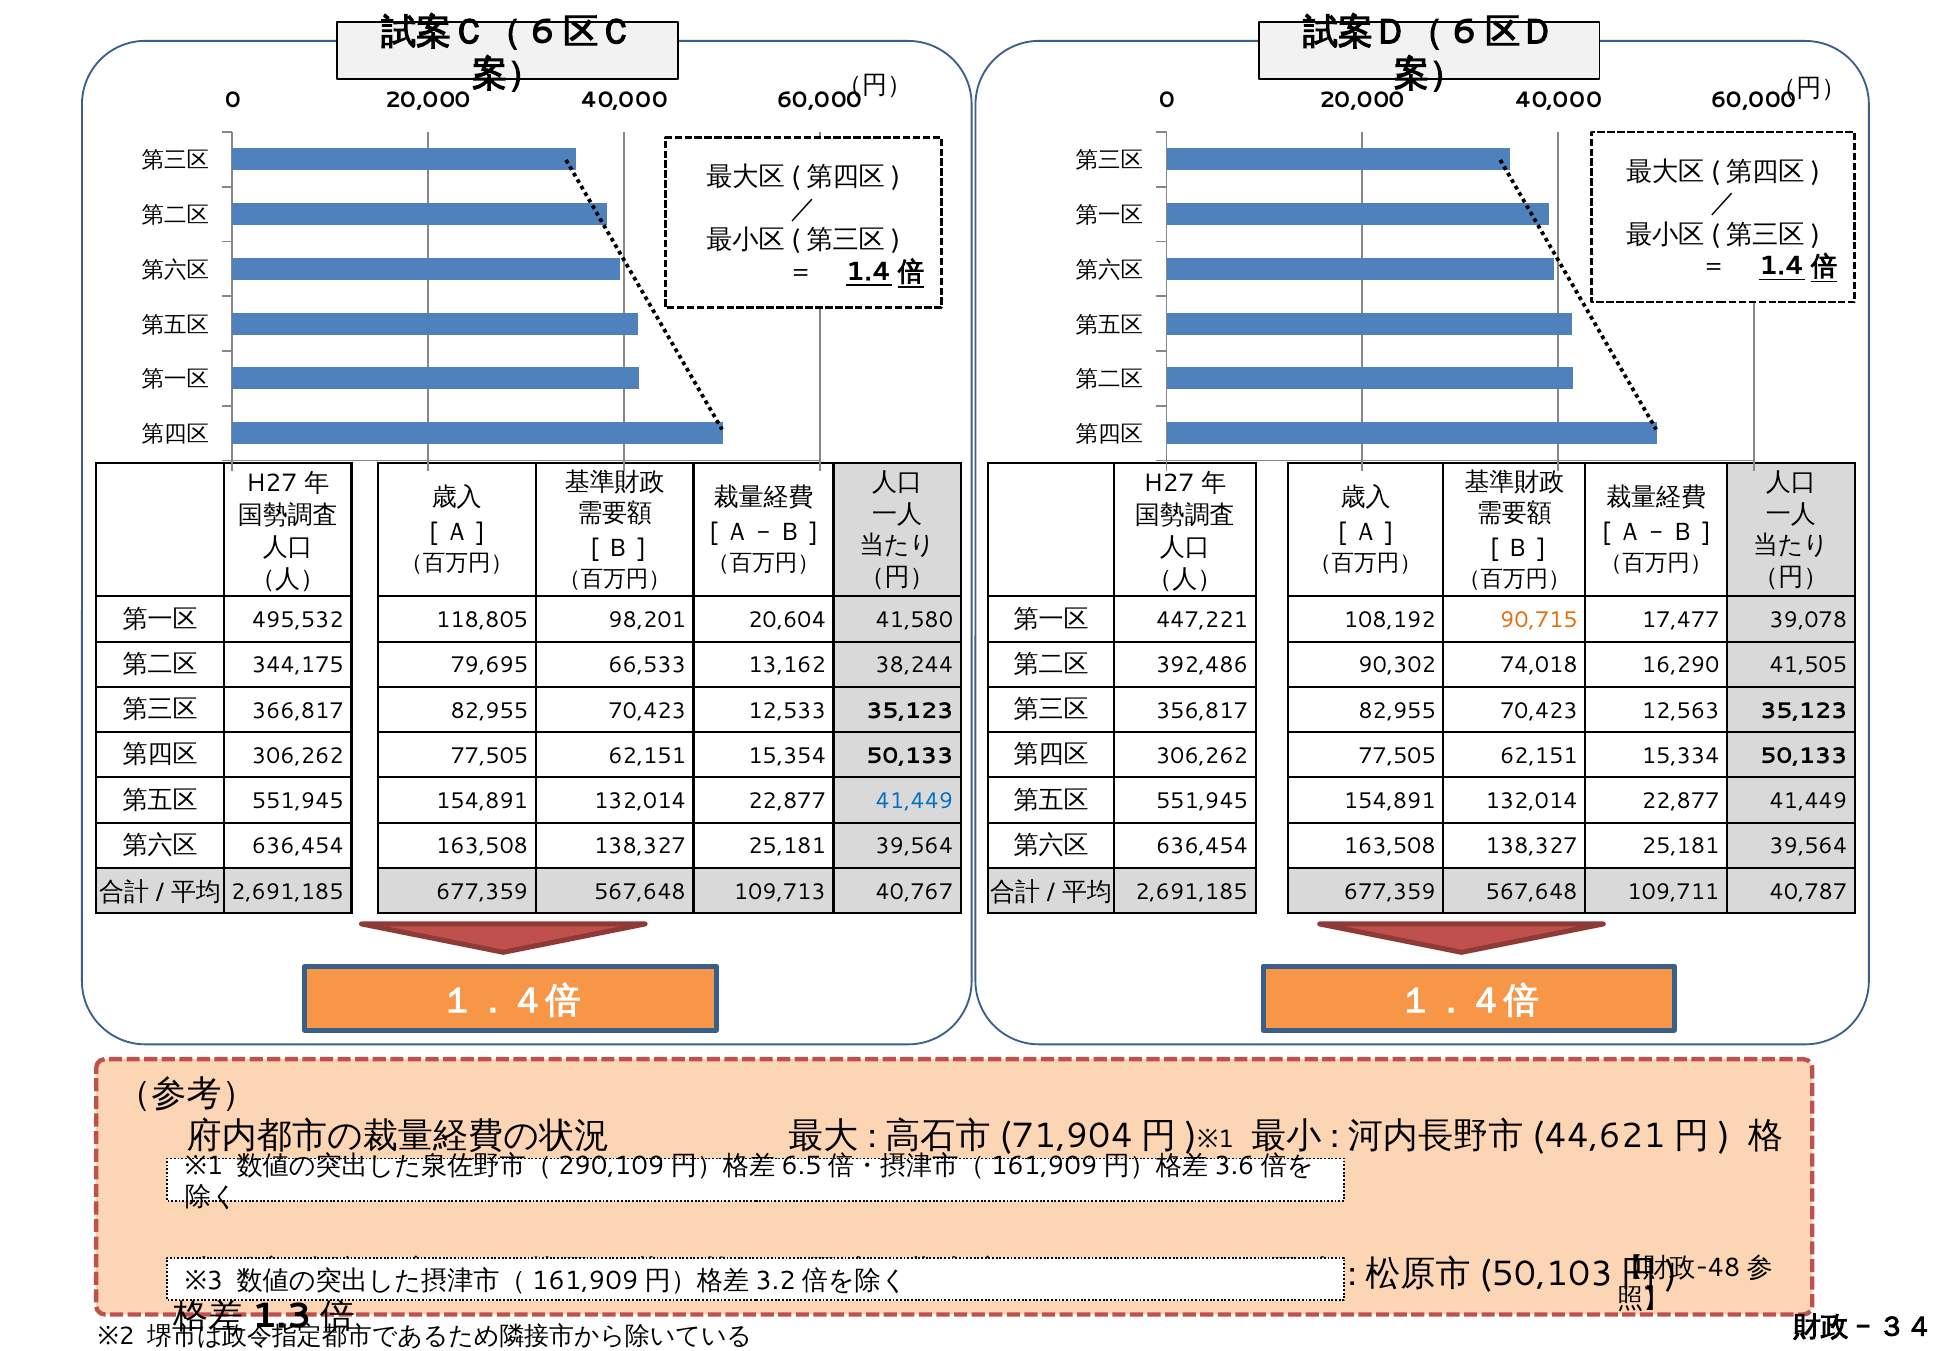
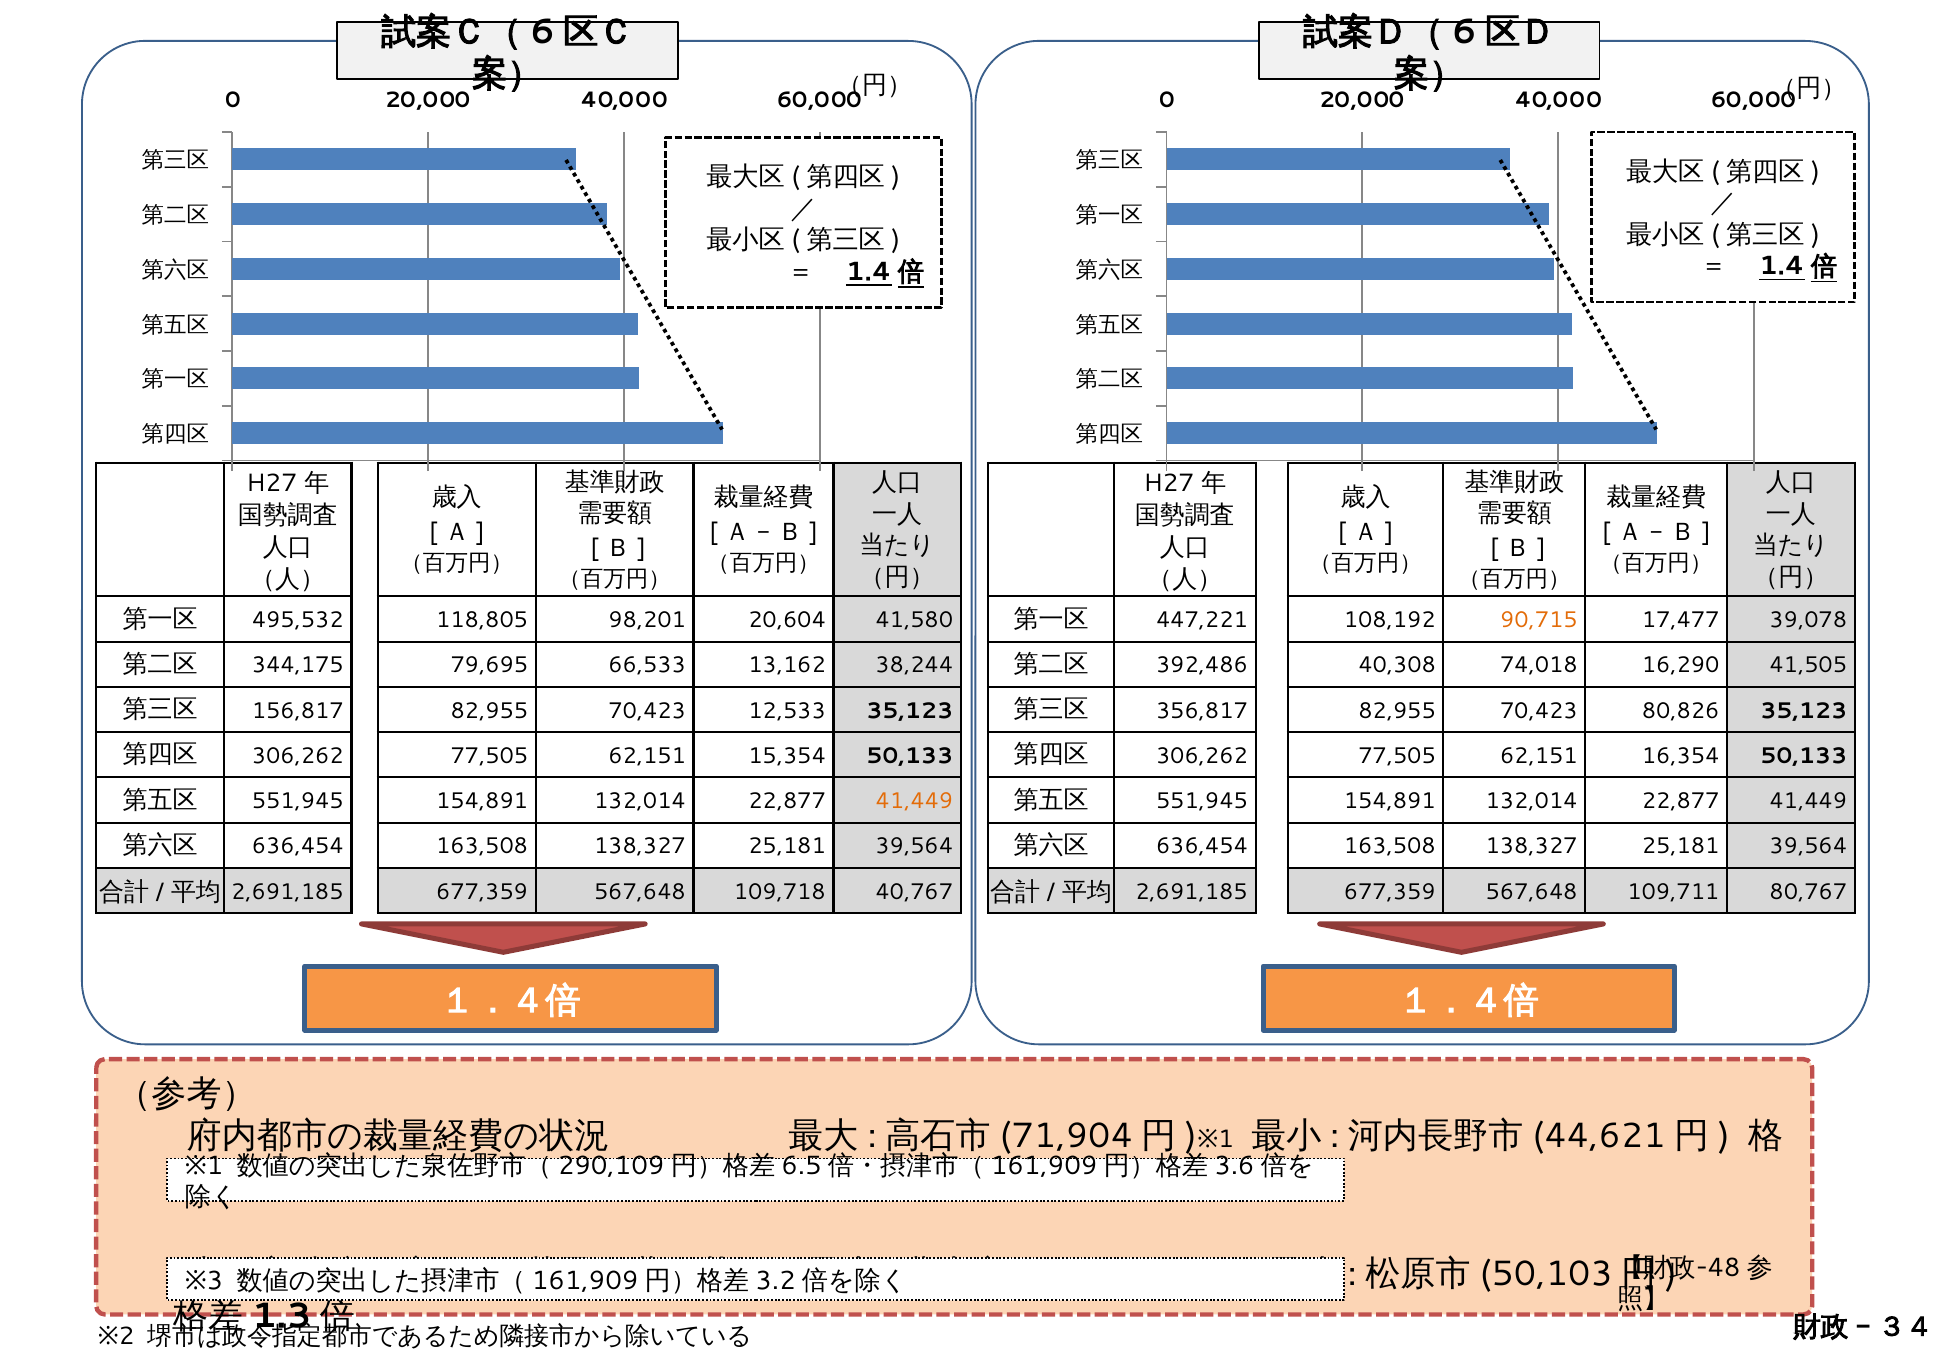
90,302: 90,302 -> 40,308 (1397, 665)
366,817: 366,817 -> 156,817 (298, 711)
12,563: 12,563 -> 80,826 (1681, 711)
15,334: 15,334 -> 16,354 (1681, 756)
41,449 colour: blue -> orange (914, 801)
109,713: 109,713 -> 109,718 (780, 891)
40,787: 40,787 -> 80,767 (1808, 891)
